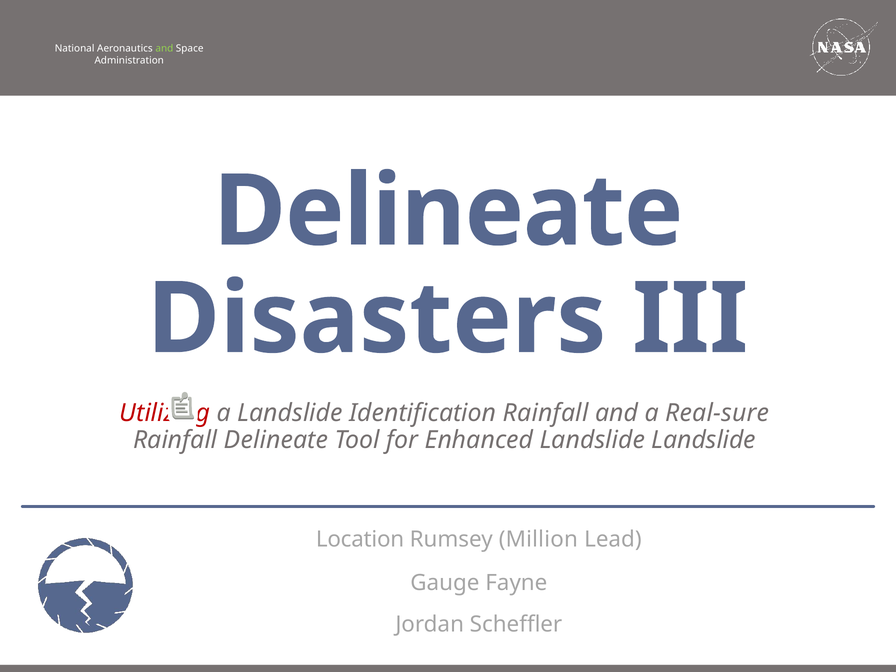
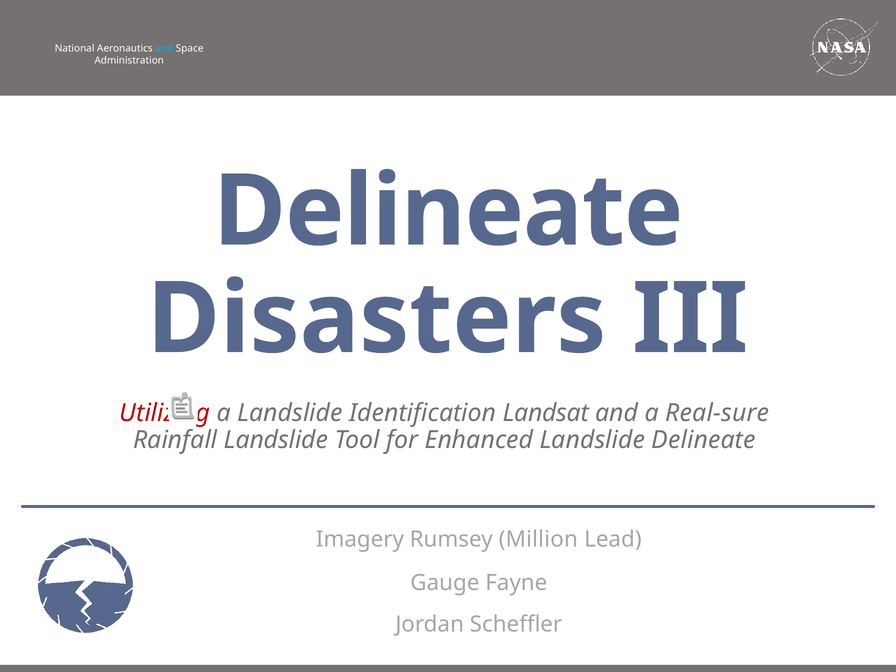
and colour: light green -> light blue (164, 49)
Identification Rainfall: Rainfall -> Landsat (546, 413)
Rainfall Delineate: Delineate -> Landslide (276, 440)
Landslide Landslide: Landslide -> Delineate (704, 440)
Location: Location -> Imagery (360, 539)
